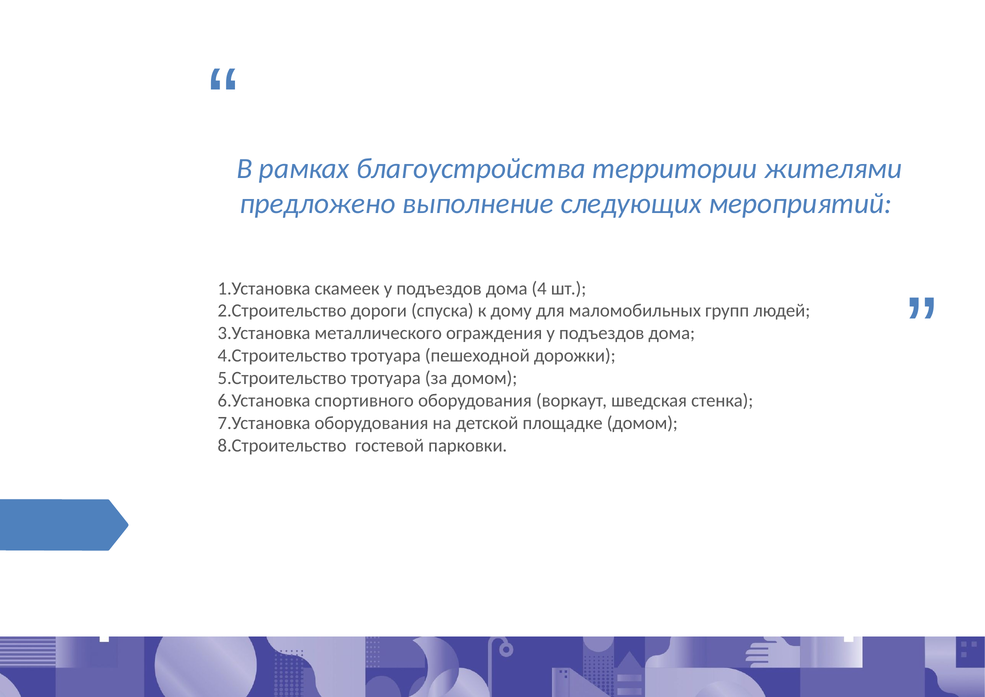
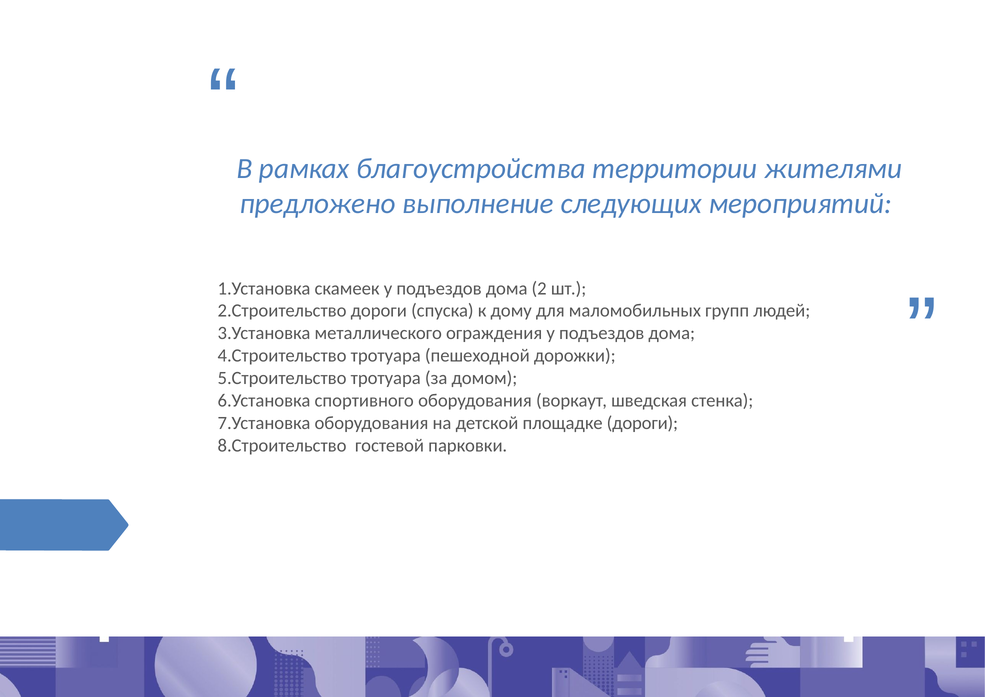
4: 4 -> 2 (539, 288)
площадке домом: домом -> дороги (642, 423)
